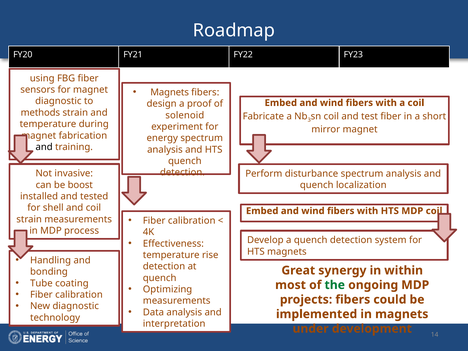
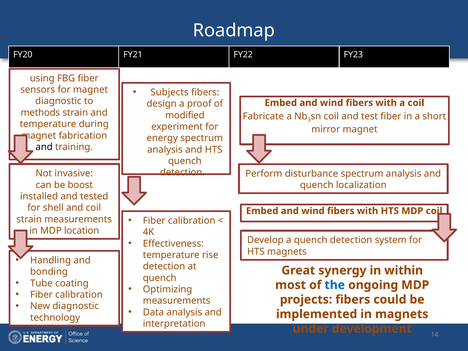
Magnets: Magnets -> Subjects (170, 92)
solenoid: solenoid -> modified (185, 115)
process: process -> location (82, 231)
the colour: green -> blue (335, 285)
